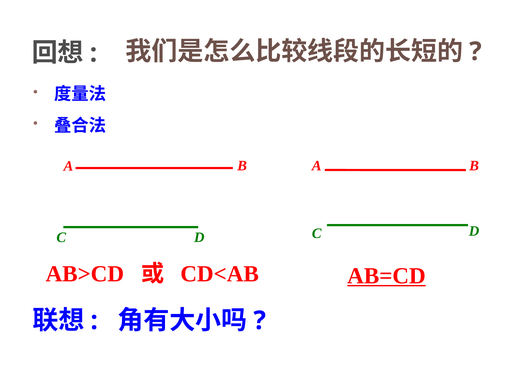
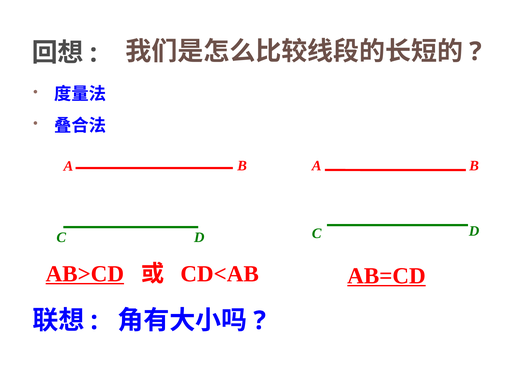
AB>CD underline: none -> present (85, 274)
